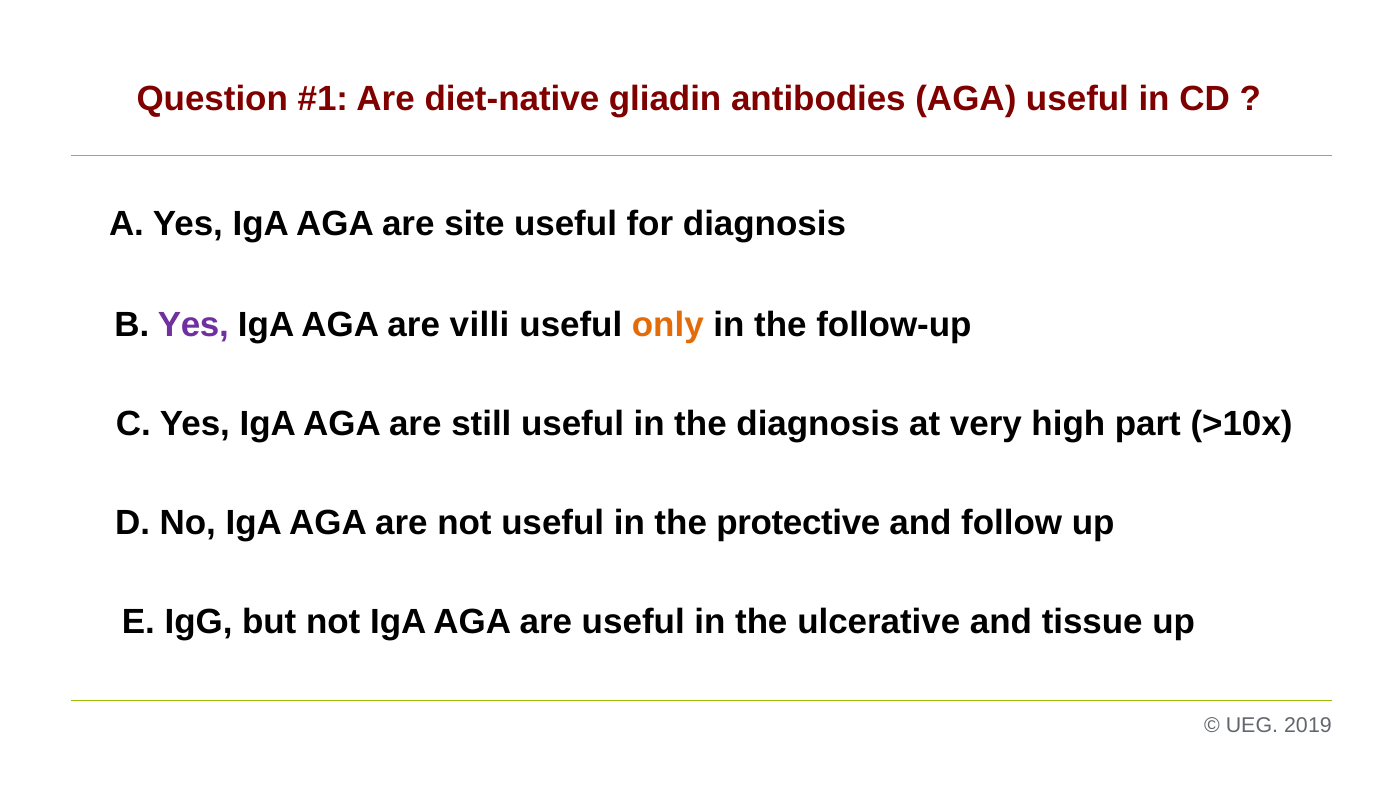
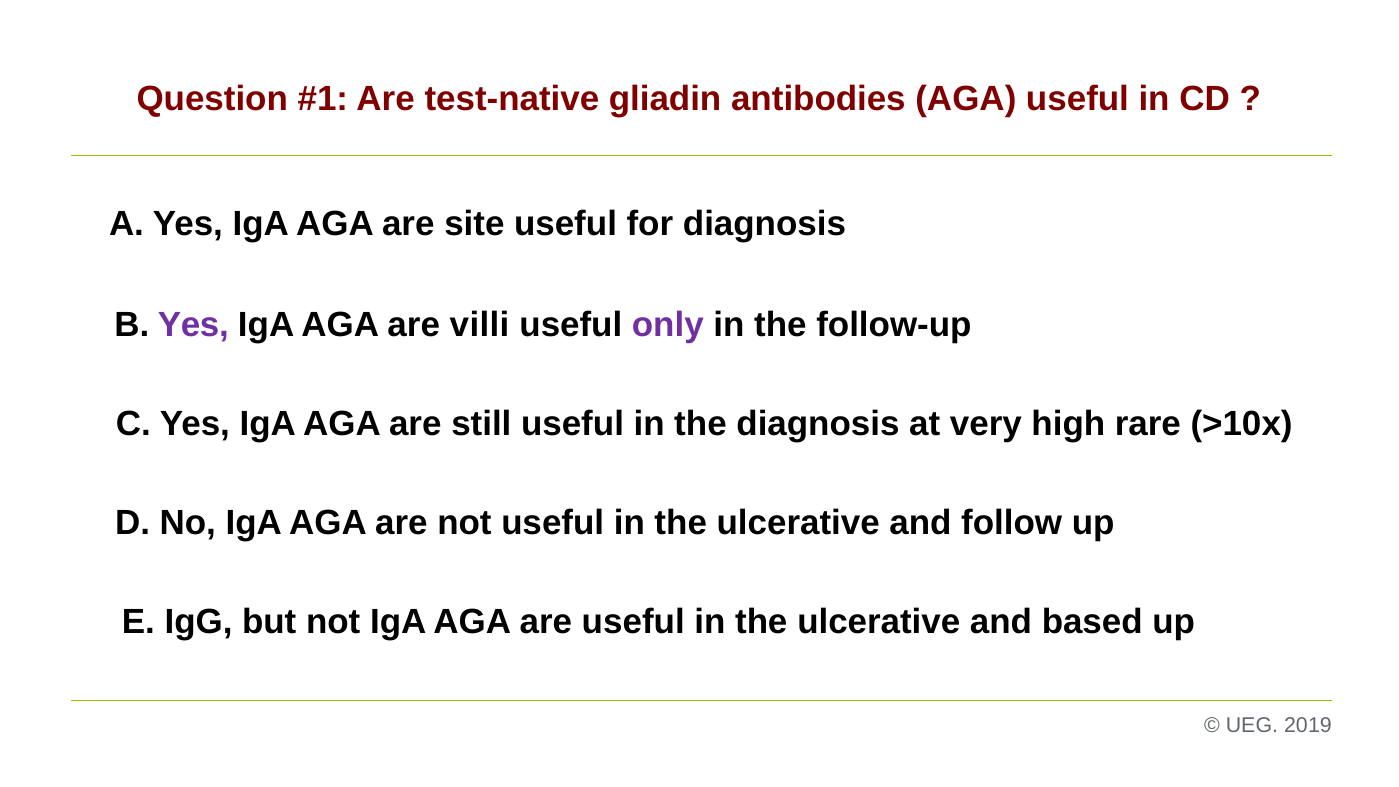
diet-native: diet-native -> test-native (512, 99)
only colour: orange -> purple (668, 325)
part: part -> rare (1148, 424)
protective: protective -> ulcerative (798, 523)
tissue: tissue -> based (1092, 622)
